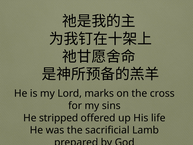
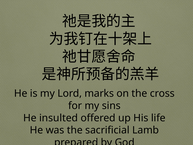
stripped: stripped -> insulted (59, 118)
